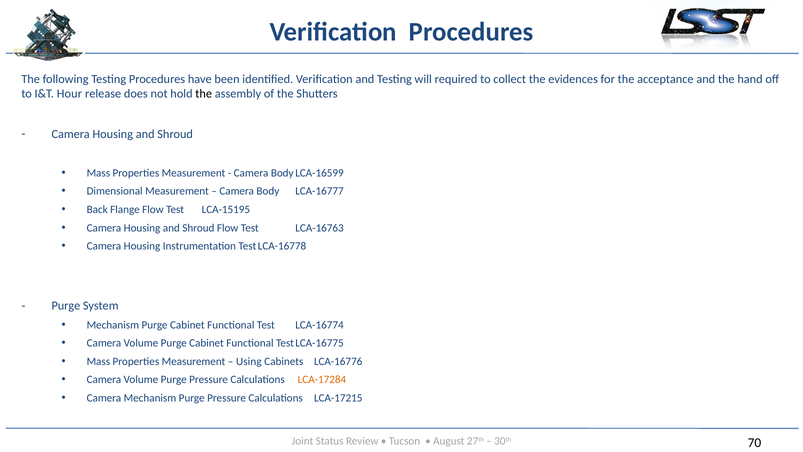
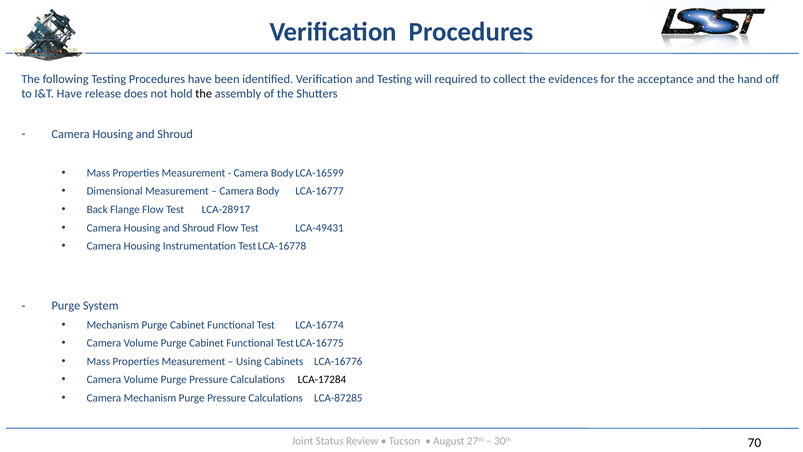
I&T Hour: Hour -> Have (69, 94)
LCA-15195: LCA-15195 -> LCA-28917 (226, 209)
LCA-16763: LCA-16763 -> LCA-49431 (320, 228)
LCA-17284 colour: orange -> black (322, 380)
LCA-17215: LCA-17215 -> LCA-87285 (338, 398)
